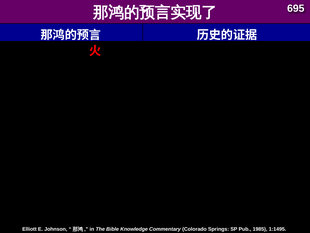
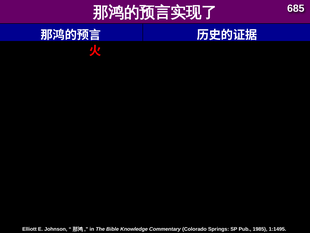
695: 695 -> 685 (296, 8)
